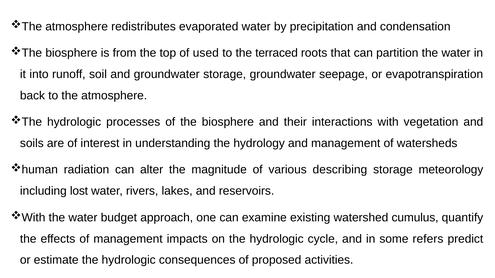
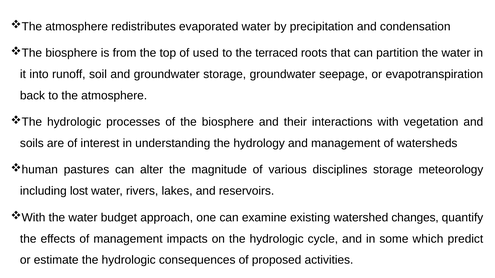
radiation: radiation -> pastures (86, 170)
describing: describing -> disciplines (340, 170)
cumulus: cumulus -> changes (415, 218)
refers: refers -> which (428, 239)
